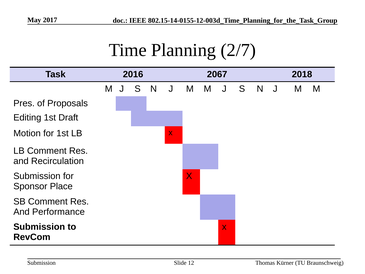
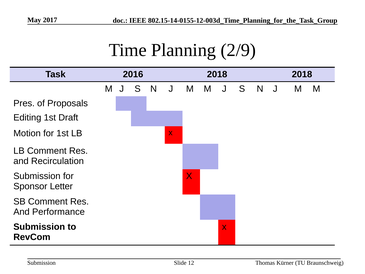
2/7: 2/7 -> 2/9 (238, 50)
2016 2067: 2067 -> 2018 (217, 74)
Place: Place -> Letter (61, 186)
